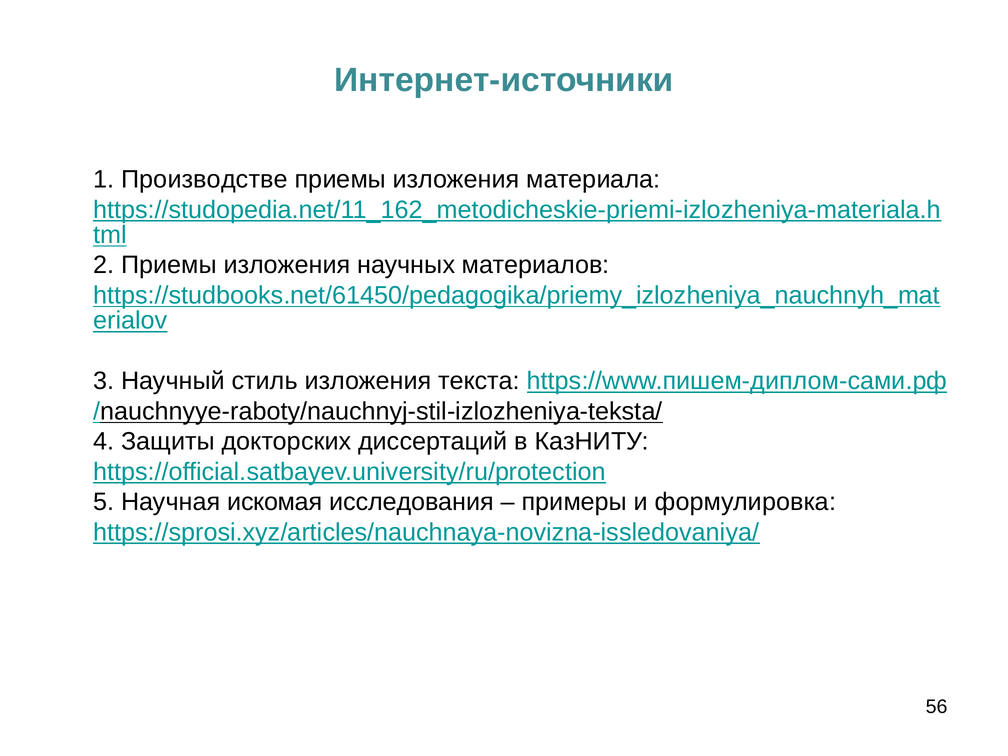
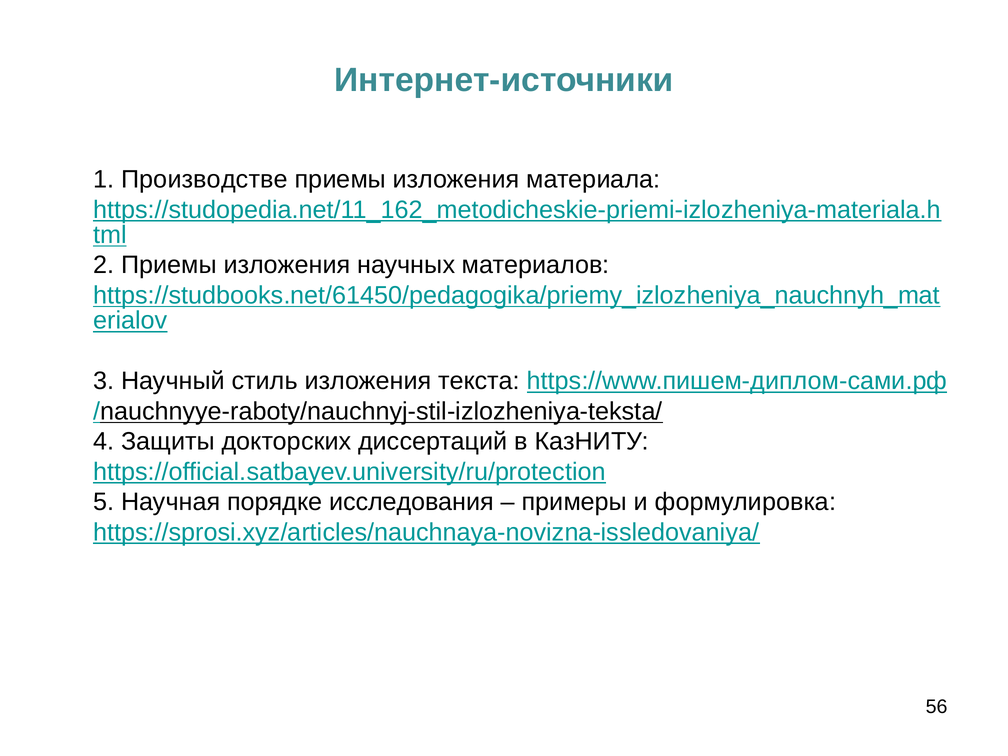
искомая: искомая -> порядке (275, 502)
